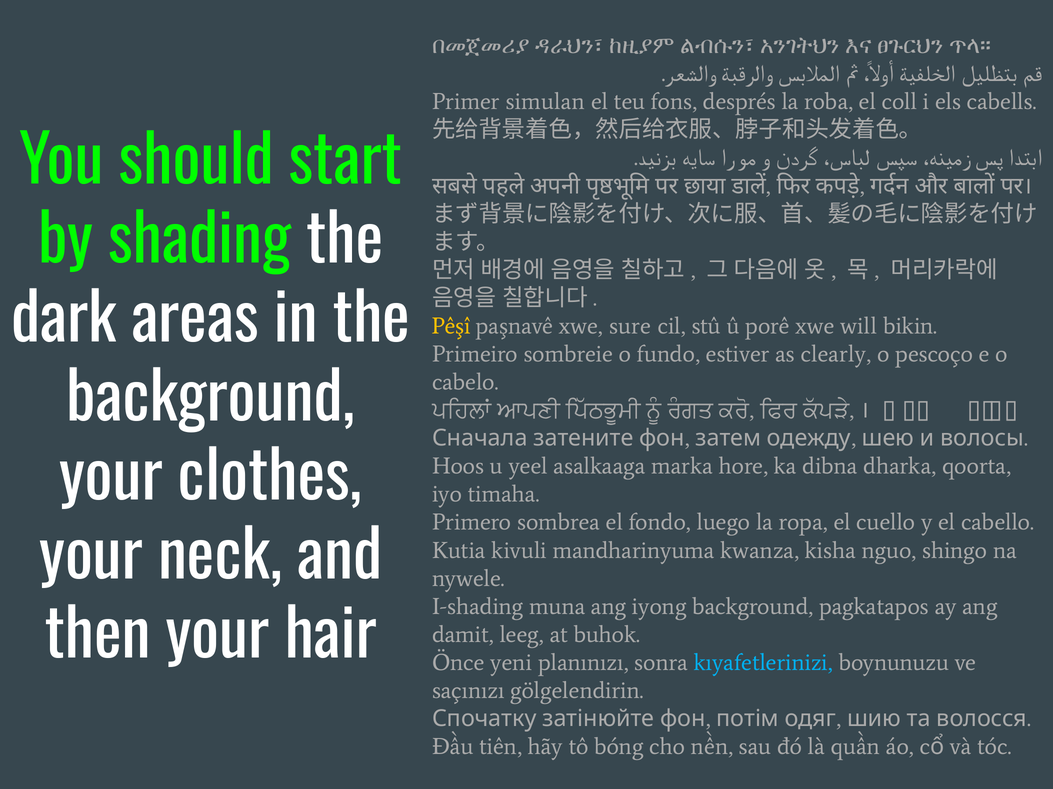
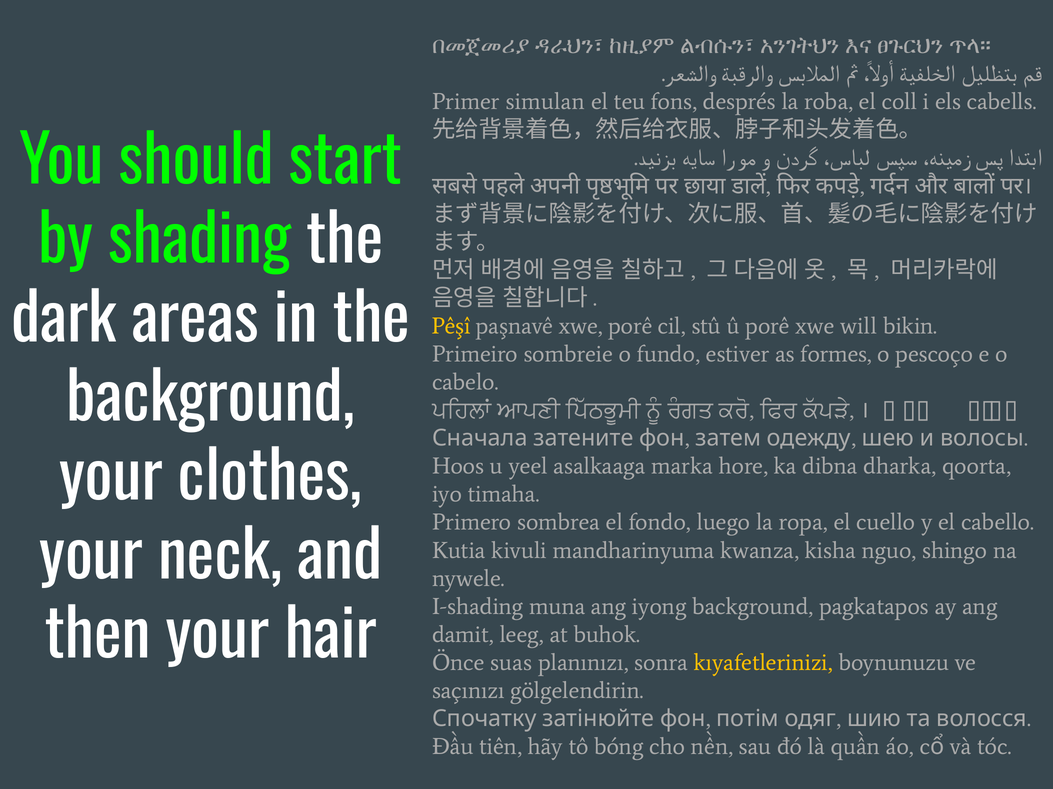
xwe sure: sure -> porê (630, 326)
clearly: clearly -> formes (836, 354)
yeni: yeni -> suas (511, 663)
kıyafetlerinizi colour: light blue -> yellow (763, 663)
